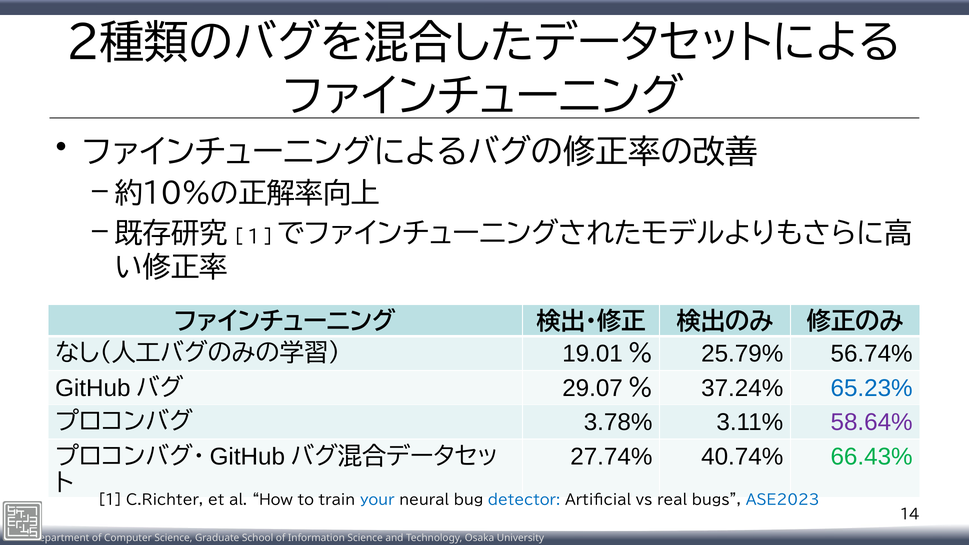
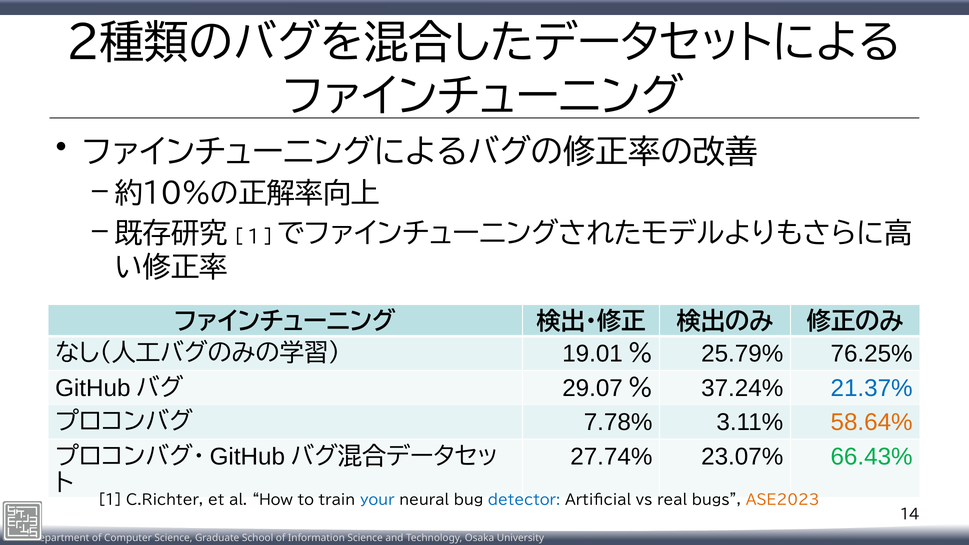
56.74%: 56.74% -> 76.25% (872, 354)
65.23%: 65.23% -> 21.37% (872, 388)
3.78%: 3.78% -> 7.78% (618, 422)
58.64% colour: purple -> orange (872, 422)
40.74%: 40.74% -> 23.07% (742, 457)
ASE2023 colour: blue -> orange (783, 500)
